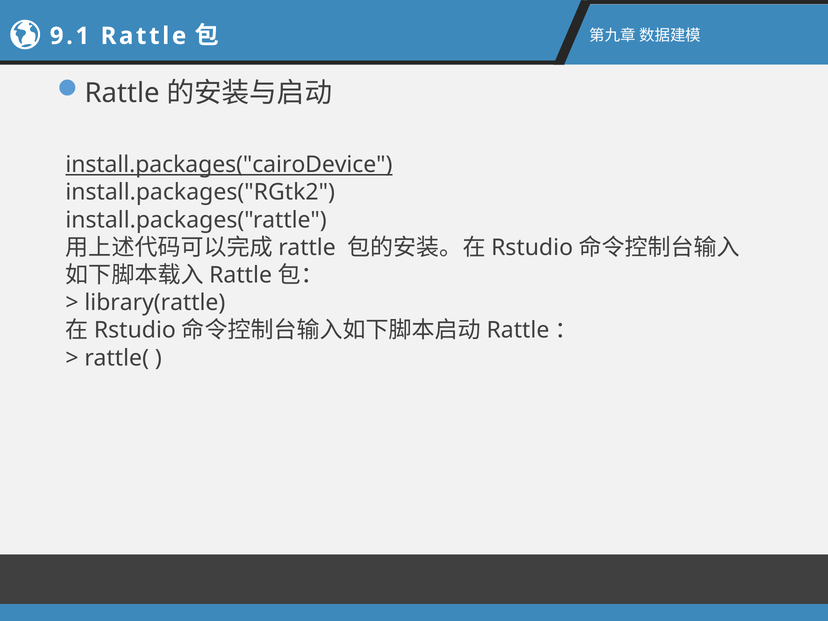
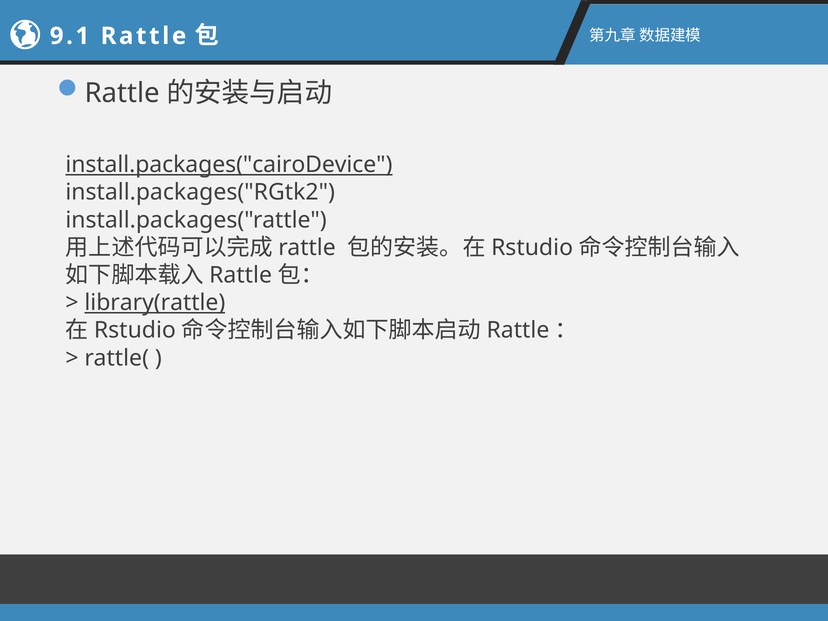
library(rattle underline: none -> present (155, 303)
